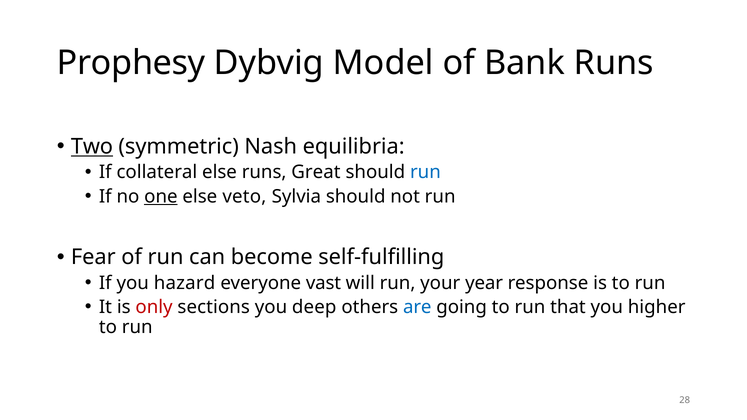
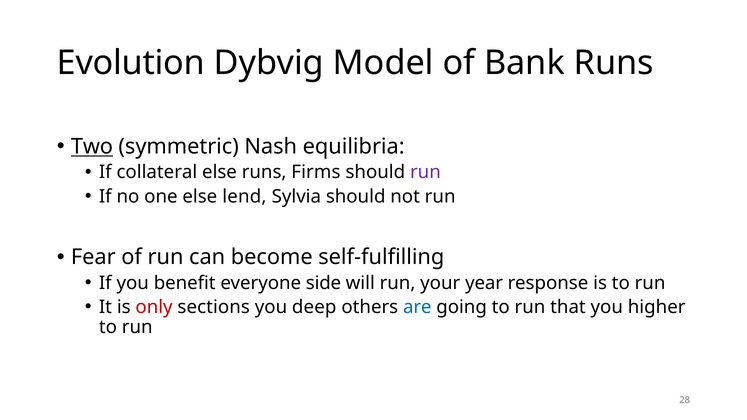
Prophesy: Prophesy -> Evolution (131, 63)
Great: Great -> Firms (316, 172)
run colour: blue -> purple (425, 172)
one underline: present -> none (161, 196)
veto: veto -> lend (244, 196)
hazard: hazard -> benefit (185, 283)
vast: vast -> side (323, 283)
